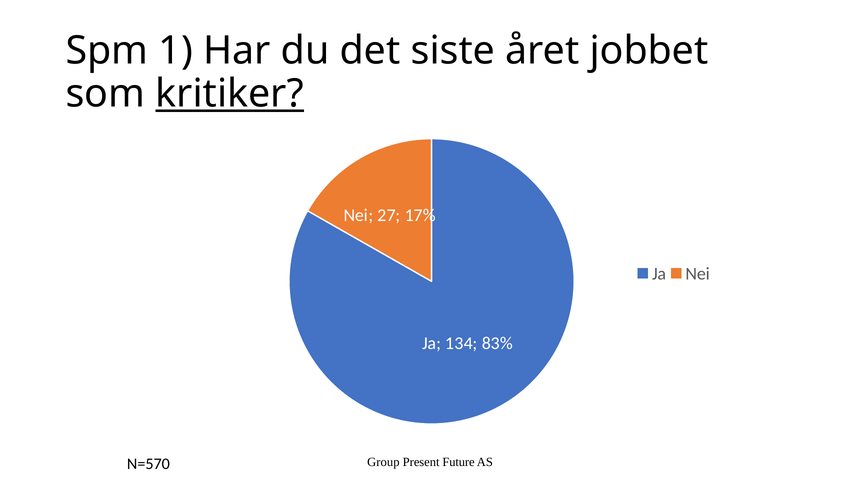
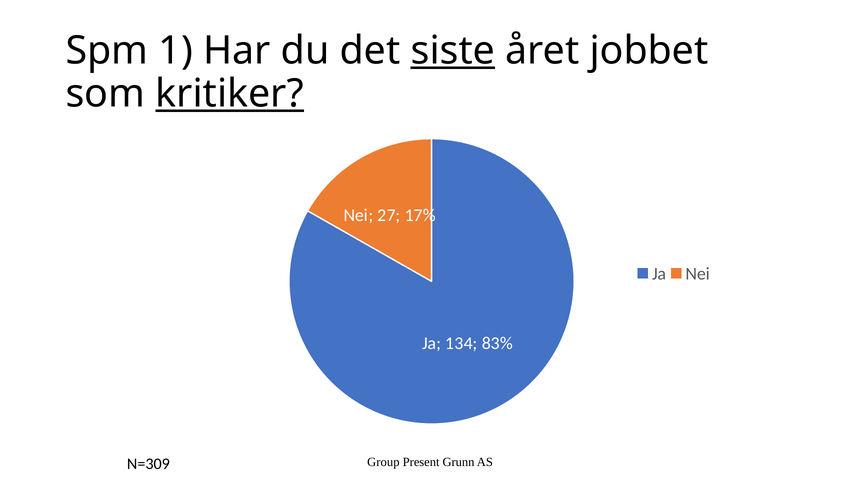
siste underline: none -> present (453, 51)
Future: Future -> Grunn (458, 462)
N=570: N=570 -> N=309 (148, 464)
